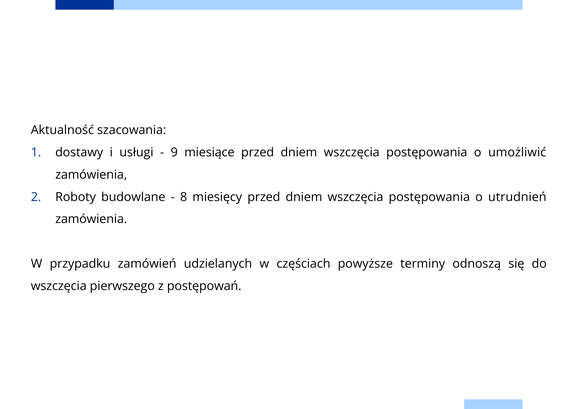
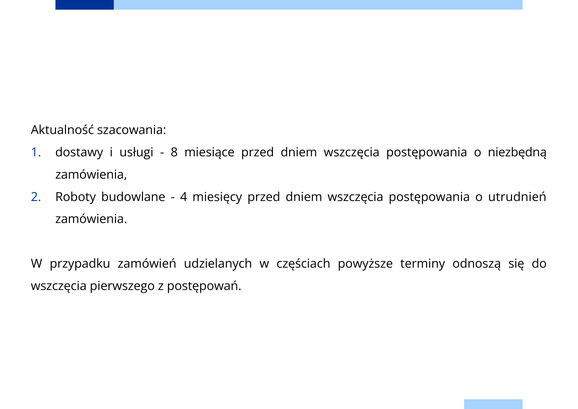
9: 9 -> 8 (174, 152)
umożliwić: umożliwić -> niezbędną (517, 152)
8: 8 -> 4 (184, 197)
